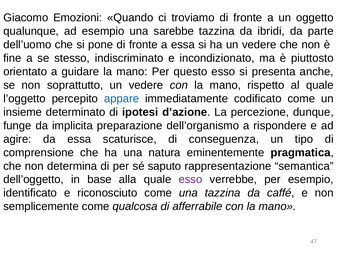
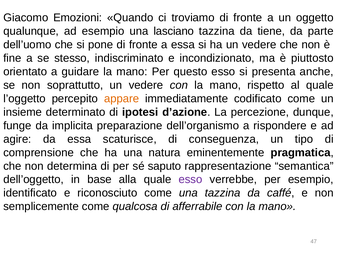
sarebbe: sarebbe -> lasciano (174, 31)
ibridi: ibridi -> tiene (271, 31)
appare colour: blue -> orange (122, 98)
